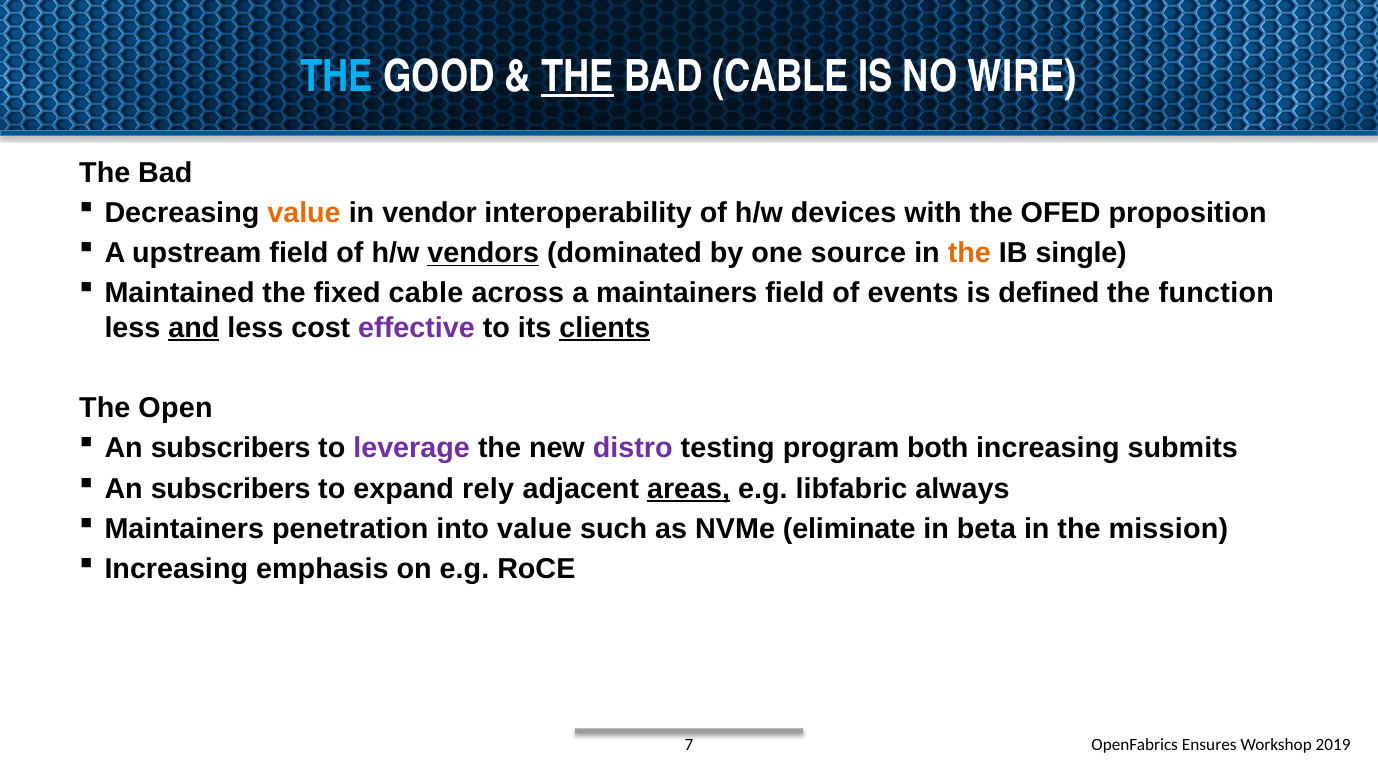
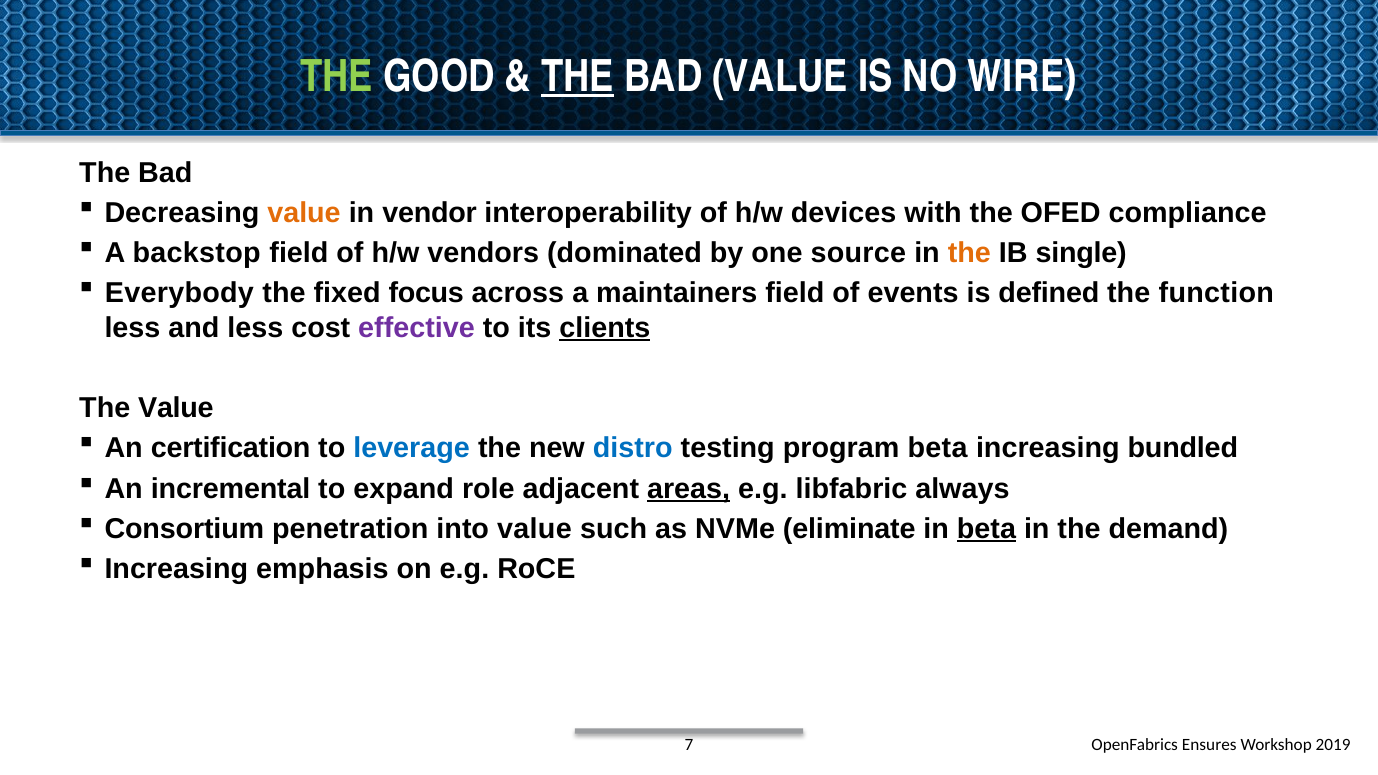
THE colour: light blue -> light green (337, 77)
BAD CABLE: CABLE -> VALUE (780, 77)
proposition: proposition -> compliance (1188, 213)
upstream: upstream -> backstop (197, 253)
vendors underline: present -> none (483, 253)
Maintained: Maintained -> Everybody (179, 293)
fixed cable: cable -> focus (426, 293)
and underline: present -> none (194, 328)
The Open: Open -> Value (176, 408)
subscribers: subscribers -> certification (231, 448)
leverage colour: purple -> blue (412, 448)
distro colour: purple -> blue (633, 448)
program both: both -> beta (938, 448)
submits: submits -> bundled (1183, 448)
subscribers: subscribers -> incremental (231, 489)
rely: rely -> role (488, 489)
Maintainers: Maintainers -> Consortium (184, 529)
beta underline: none -> present (986, 529)
mission: mission -> demand (1168, 529)
